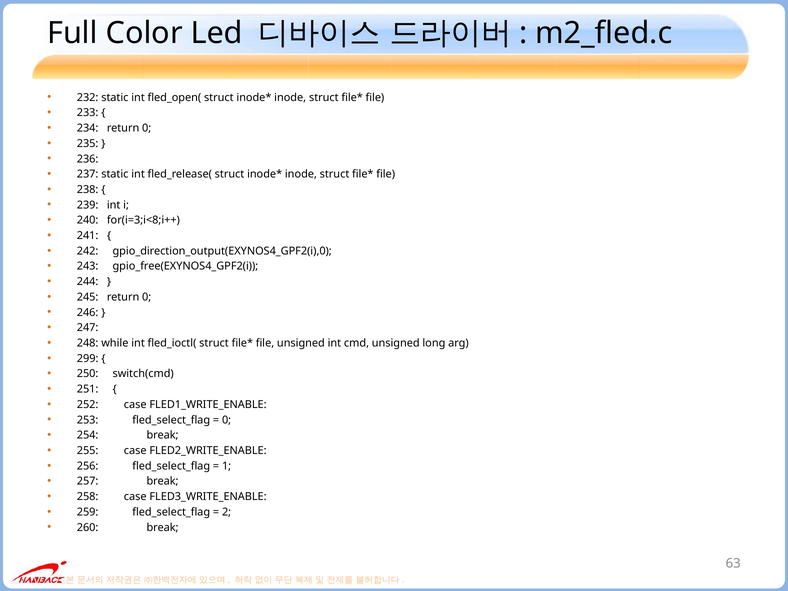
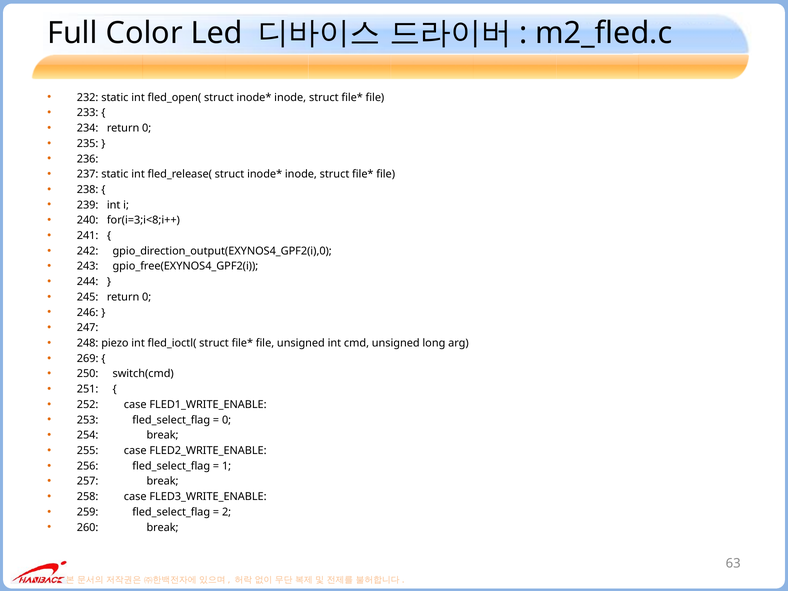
while: while -> piezo (115, 343)
299: 299 -> 269 (88, 359)
